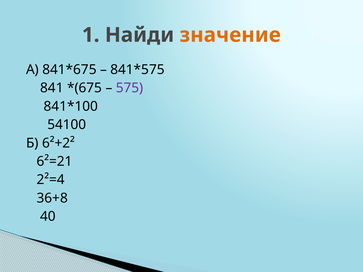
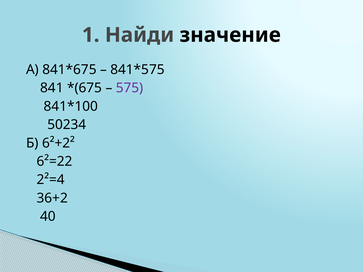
значение colour: orange -> black (230, 35)
54100: 54100 -> 50234 (67, 125)
6²=21: 6²=21 -> 6²=22 (55, 162)
36+8: 36+8 -> 36+2 (52, 198)
